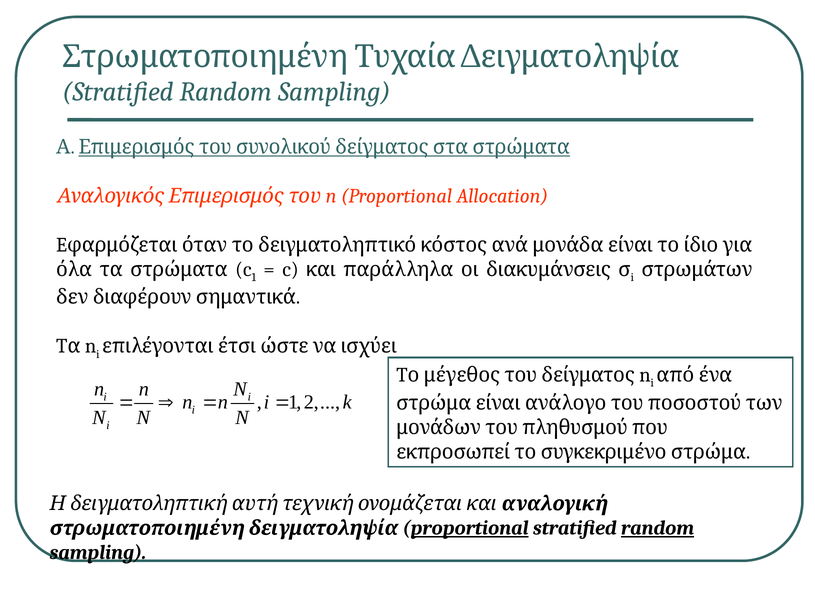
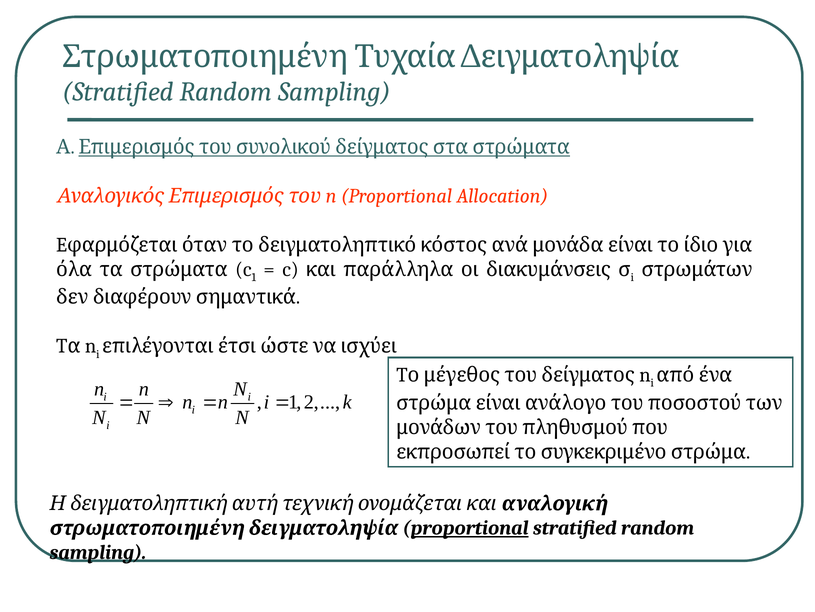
random underline: present -> none (658, 527)
